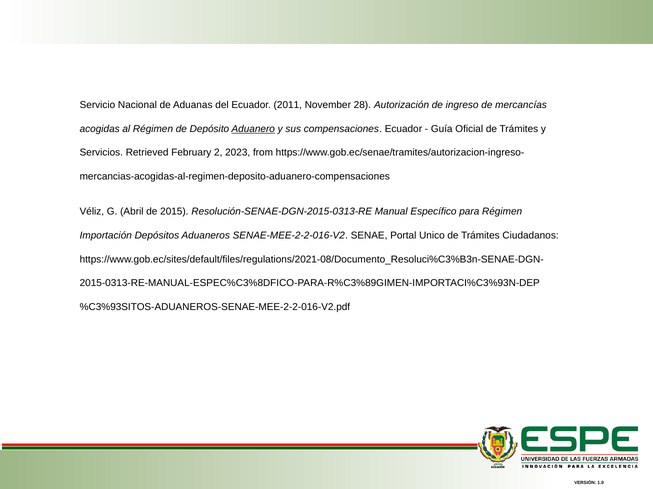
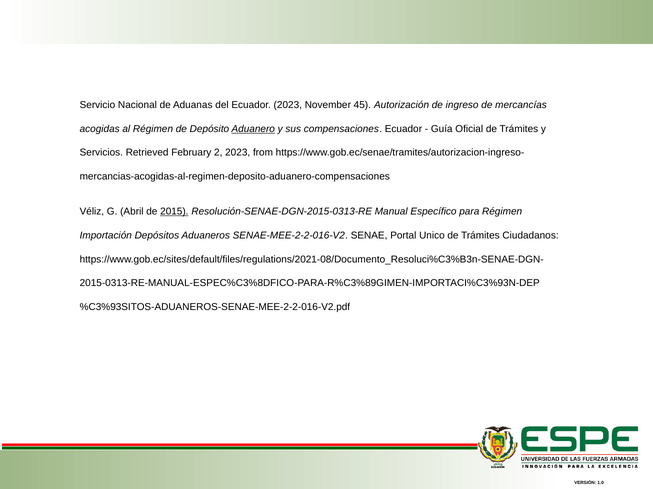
Ecuador 2011: 2011 -> 2023 (288, 105)
28: 28 -> 45 (362, 105)
2015 underline: none -> present (174, 212)
